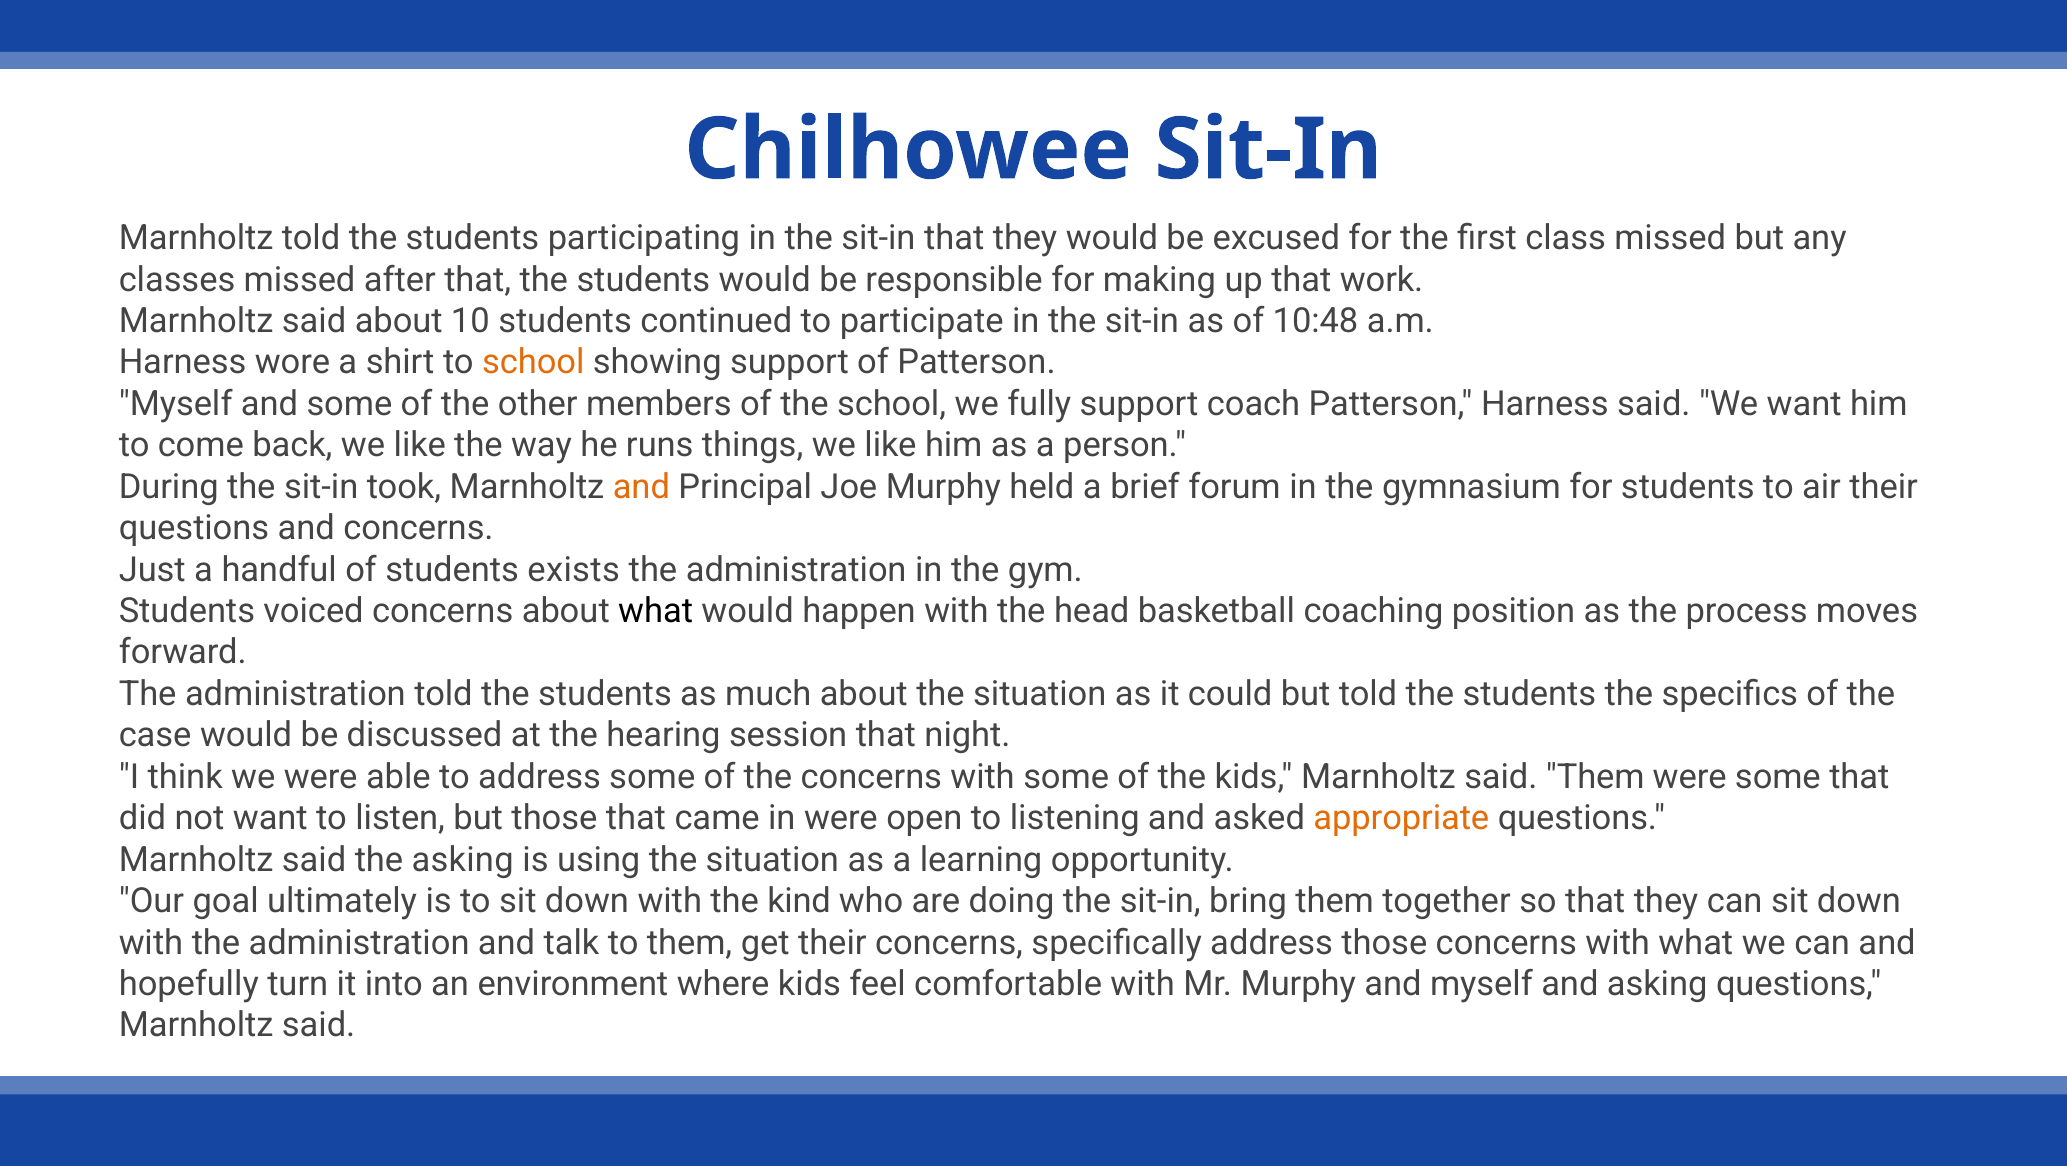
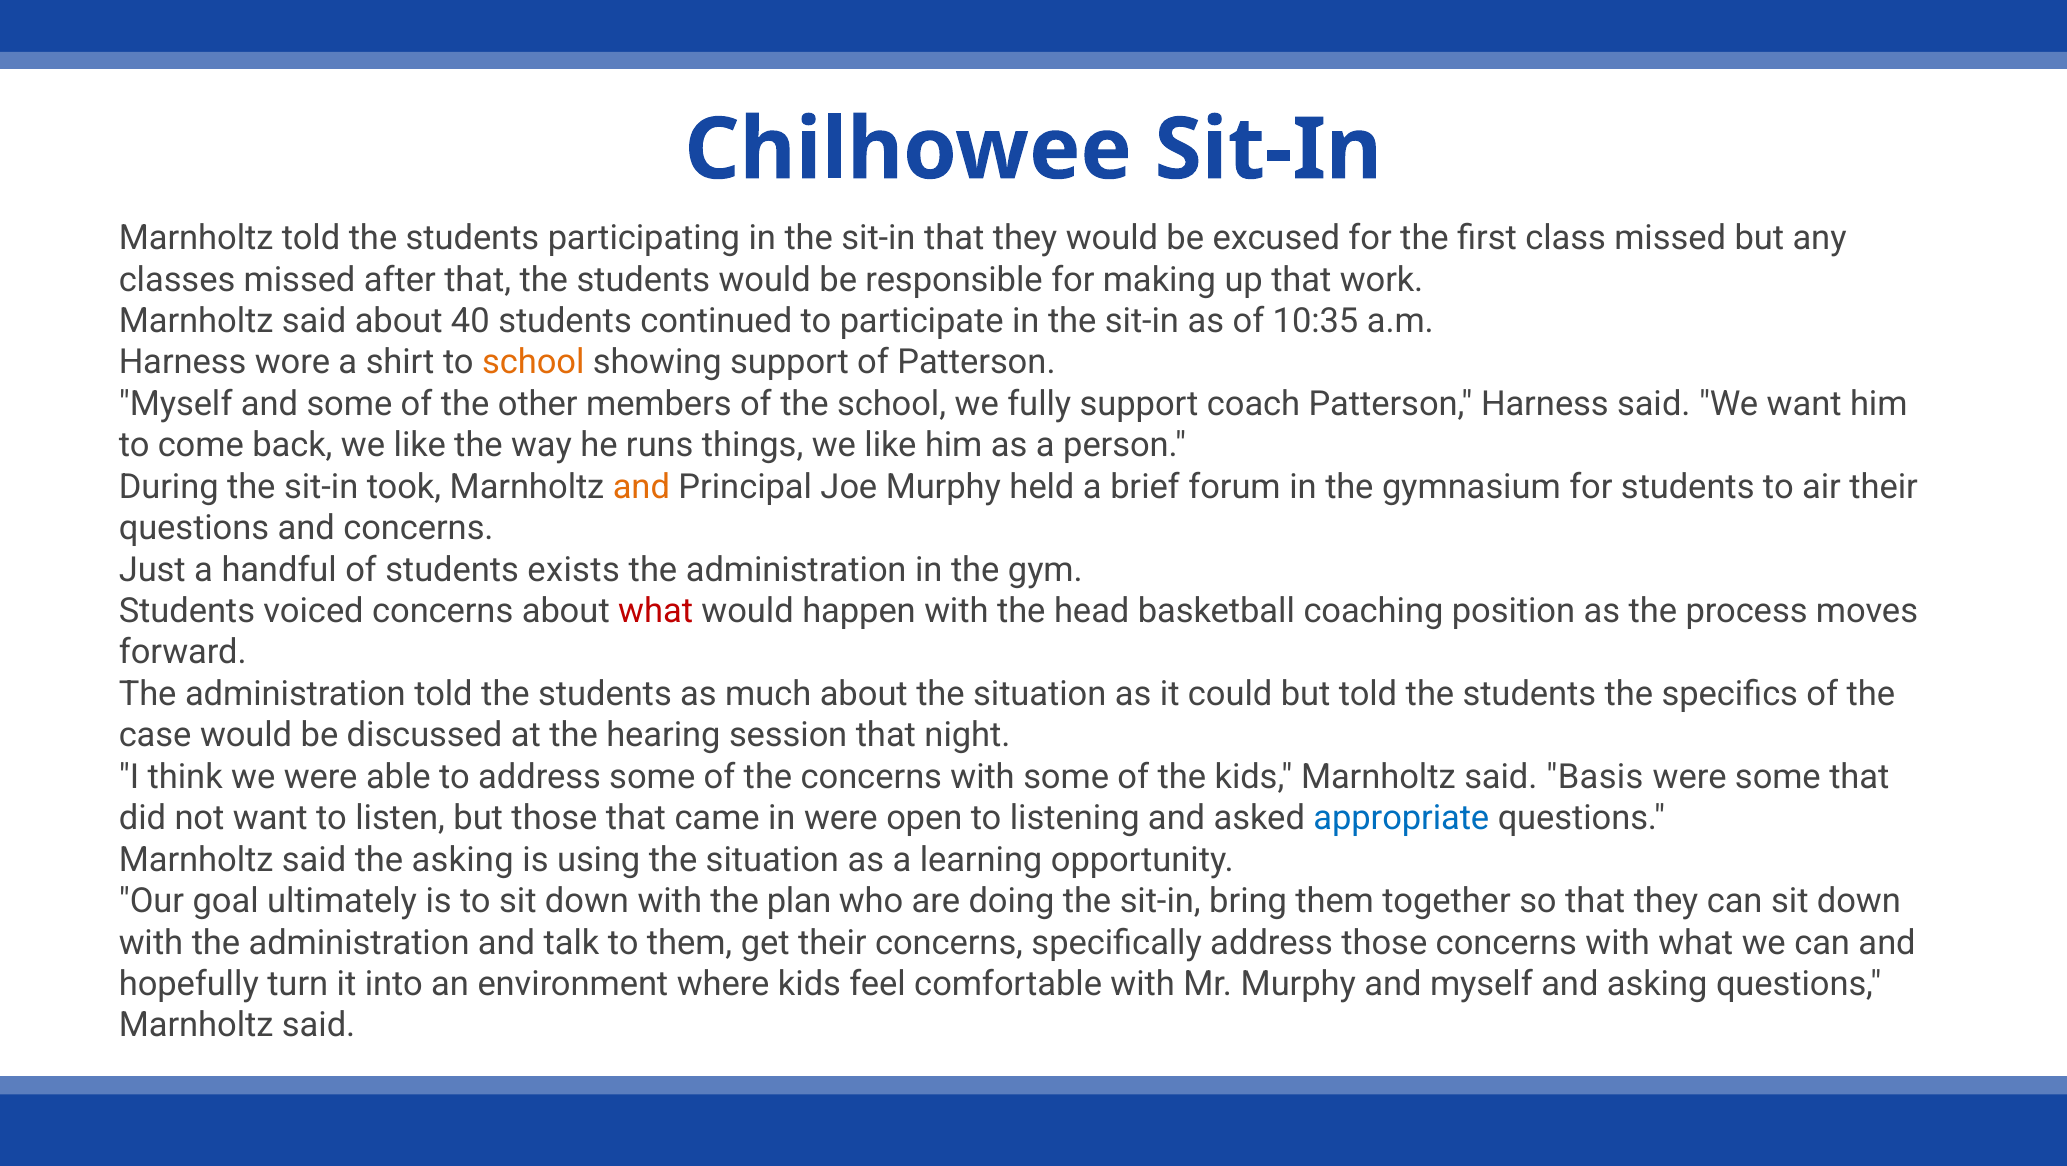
10: 10 -> 40 (470, 321)
10:48: 10:48 -> 10:35 (1316, 321)
what colour: black -> red (656, 611)
said Them: Them -> Basis (1595, 777)
appropriate colour: orange -> blue (1401, 818)
kind: kind -> plan (799, 901)
